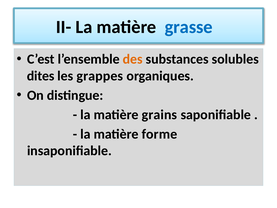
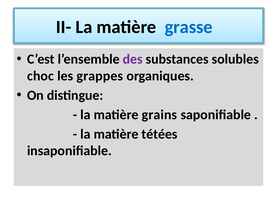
des colour: orange -> purple (133, 59)
dites: dites -> choc (41, 76)
forme: forme -> tétées (160, 134)
